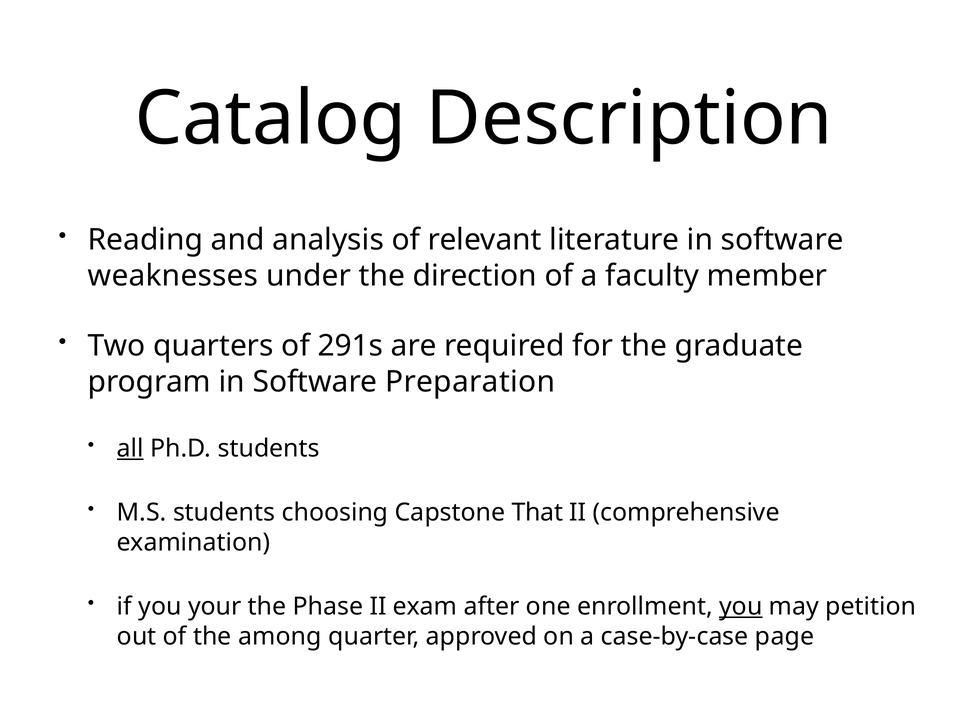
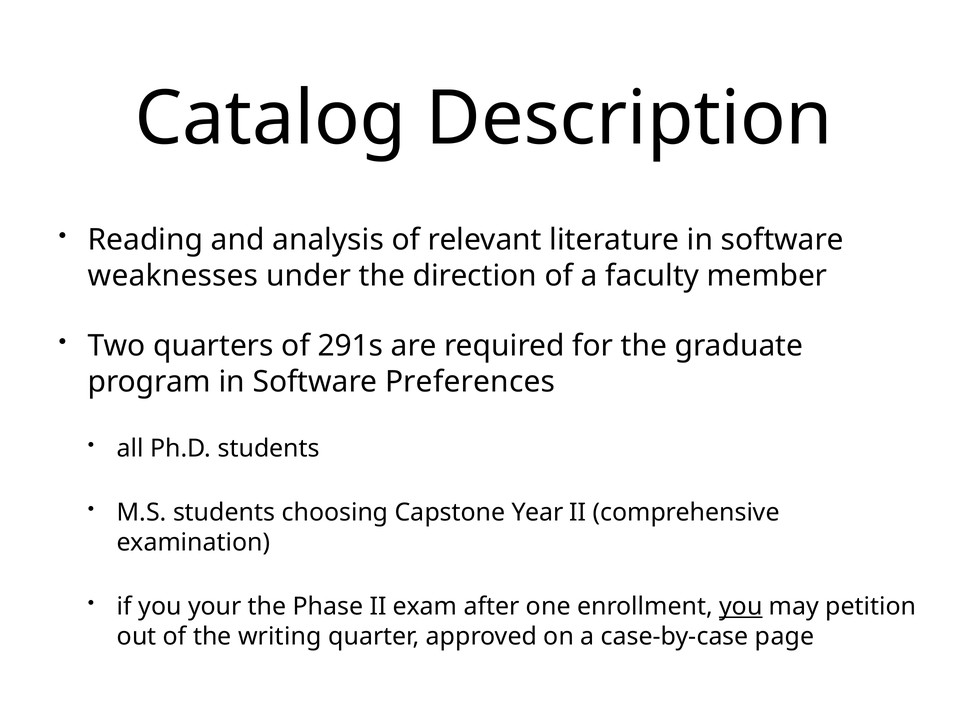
Preparation: Preparation -> Preferences (470, 382)
all underline: present -> none (130, 448)
That: That -> Year (537, 512)
among: among -> writing (280, 636)
